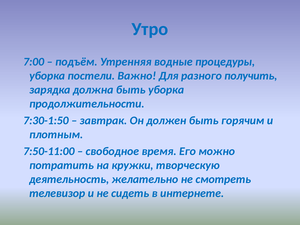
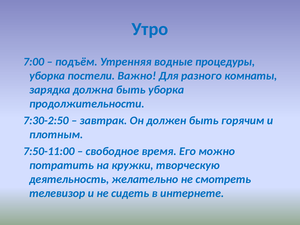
получить: получить -> комнаты (251, 76)
7:30-1:50: 7:30-1:50 -> 7:30-2:50 (46, 121)
